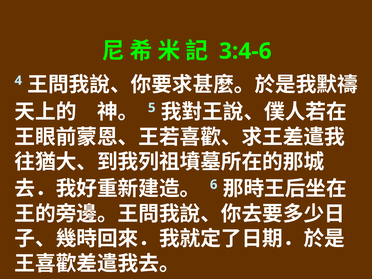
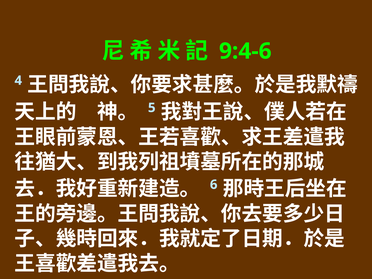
3:4-6: 3:4-6 -> 9:4-6 (245, 51)
